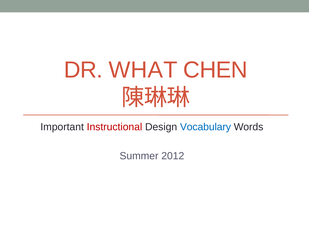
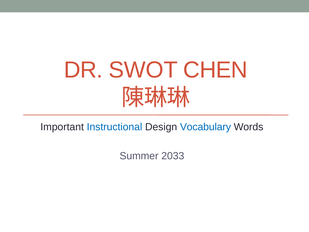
WHAT: WHAT -> SWOT (143, 70)
Instructional colour: red -> blue (114, 127)
2012: 2012 -> 2033 (173, 156)
